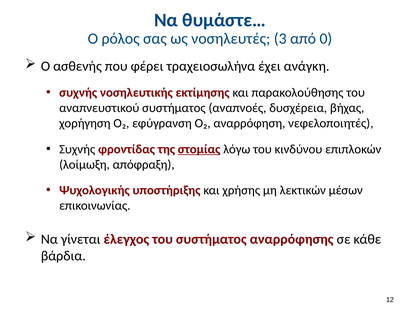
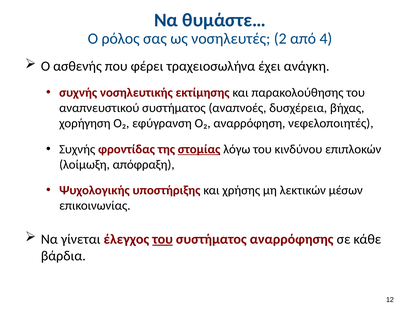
3: 3 -> 2 (280, 39)
0: 0 -> 4 (326, 39)
του underline: none -> present (163, 239)
